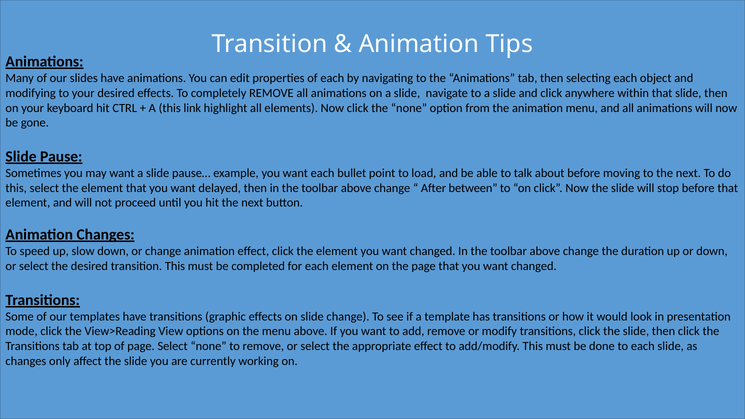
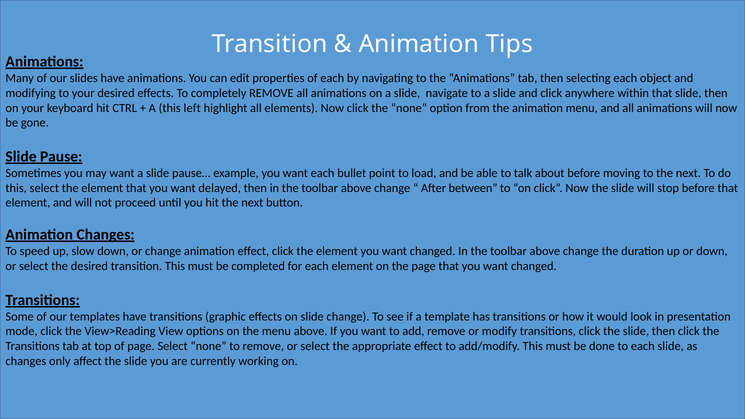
link: link -> left (192, 108)
